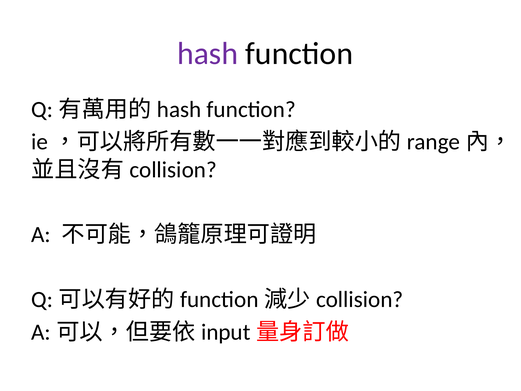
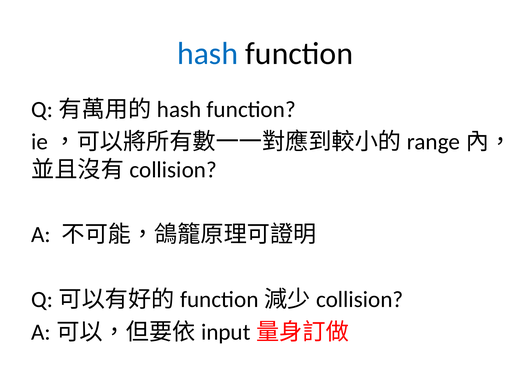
hash colour: purple -> blue (208, 54)
